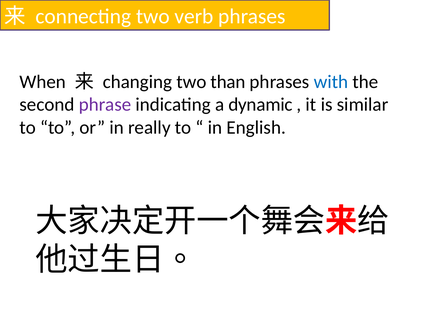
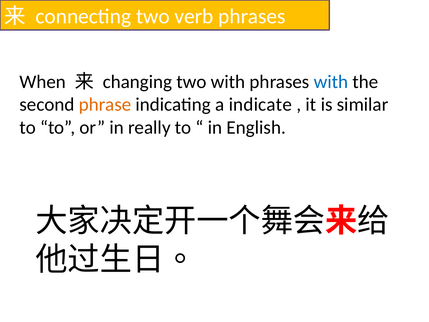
two than: than -> with (228, 82)
phrase colour: purple -> orange (105, 105)
dynamic: dynamic -> indicate (260, 105)
